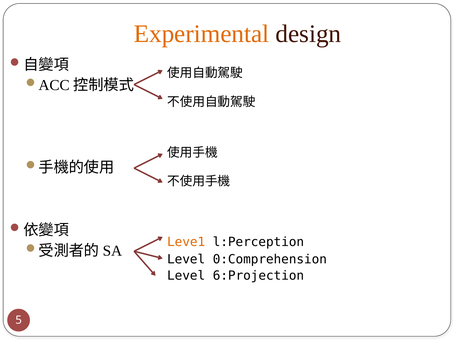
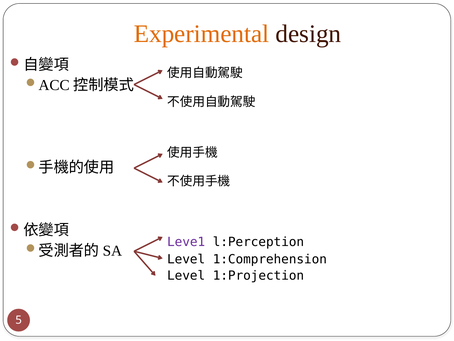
Leve1 colour: orange -> purple (186, 242)
0:Comprehension: 0:Comprehension -> 1:Comprehension (270, 259)
6:Projection: 6:Projection -> 1:Projection (258, 275)
